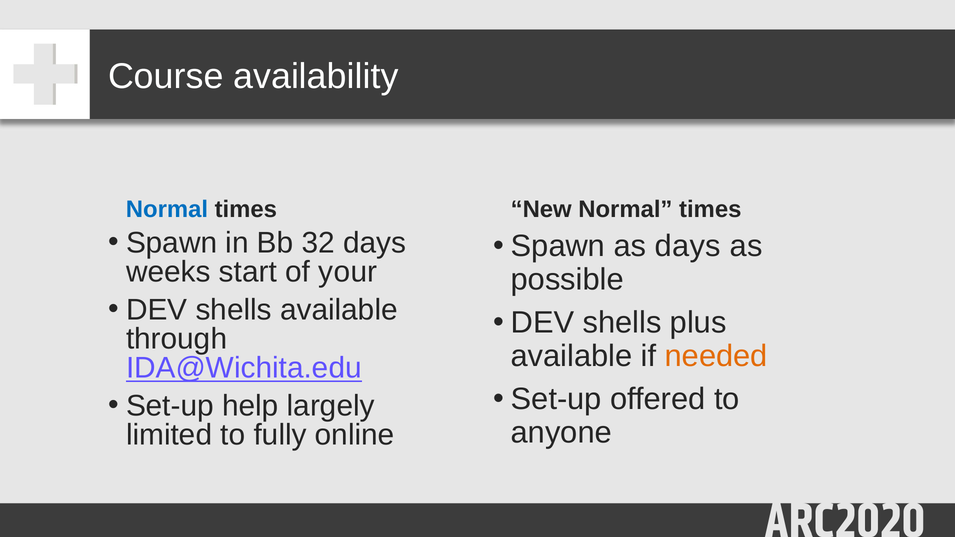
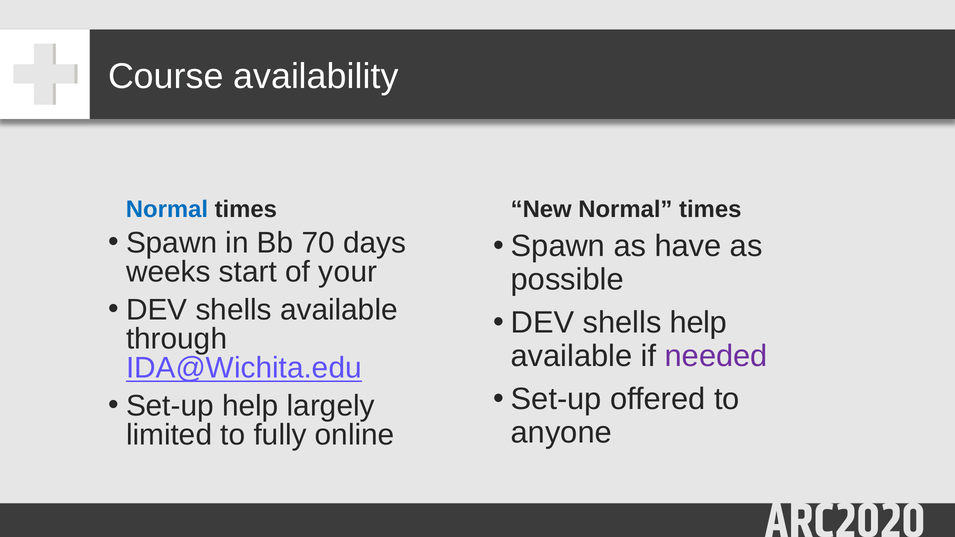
32: 32 -> 70 (318, 243)
as days: days -> have (688, 246)
shells plus: plus -> help (698, 323)
needed colour: orange -> purple (716, 356)
